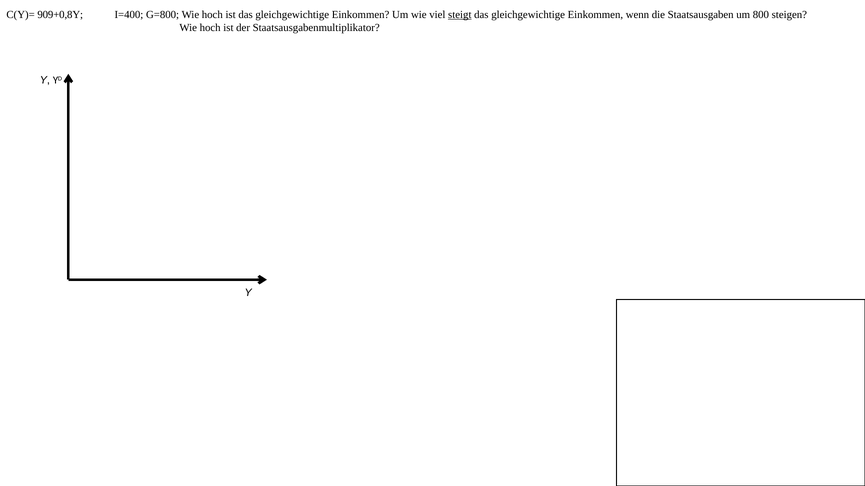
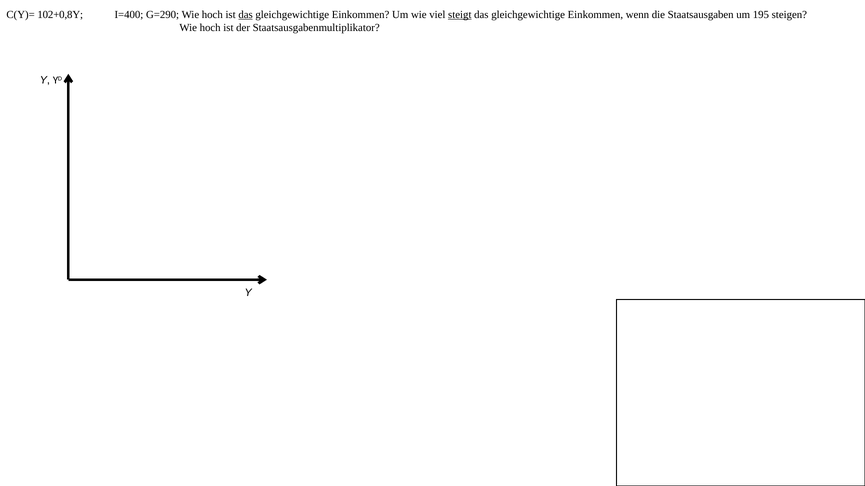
909+0,8Y: 909+0,8Y -> 102+0,8Y (60, 15)
G=800: G=800 -> G=290 (163, 15)
das underline: none -> present (246, 15)
800: 800 -> 195 (761, 15)
